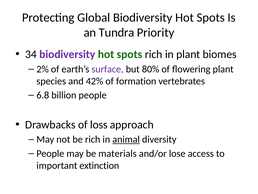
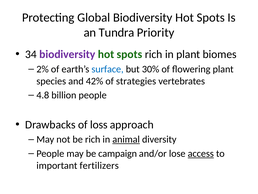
surface colour: purple -> blue (108, 69)
80%: 80% -> 30% (151, 69)
formation: formation -> strategies (136, 81)
6.8: 6.8 -> 4.8 (43, 95)
materials: materials -> campaign (118, 153)
access underline: none -> present (201, 153)
extinction: extinction -> fertilizers (99, 165)
